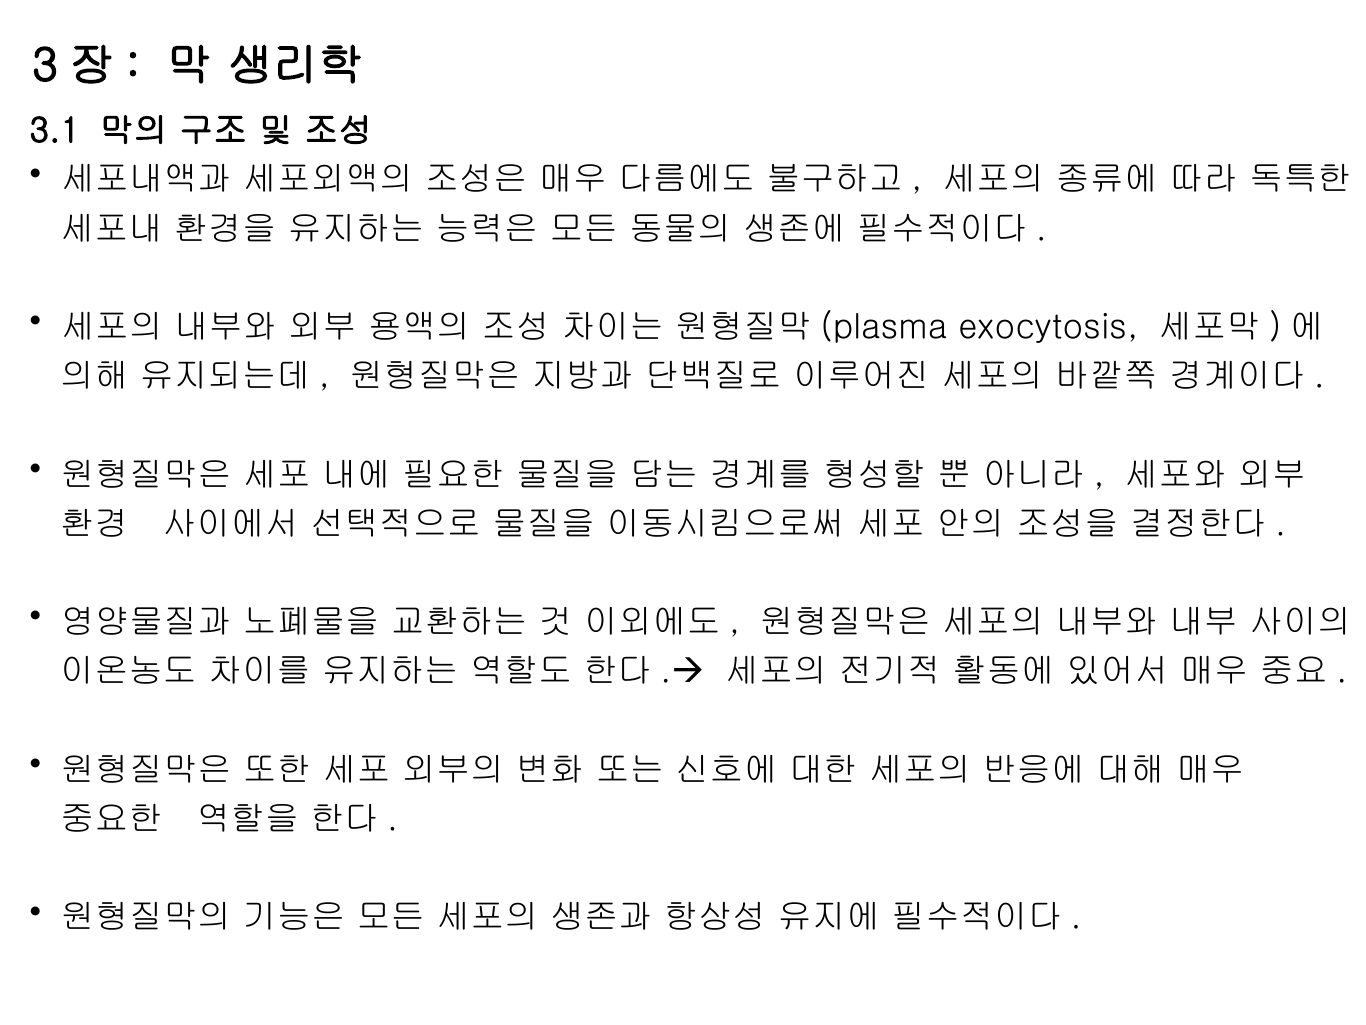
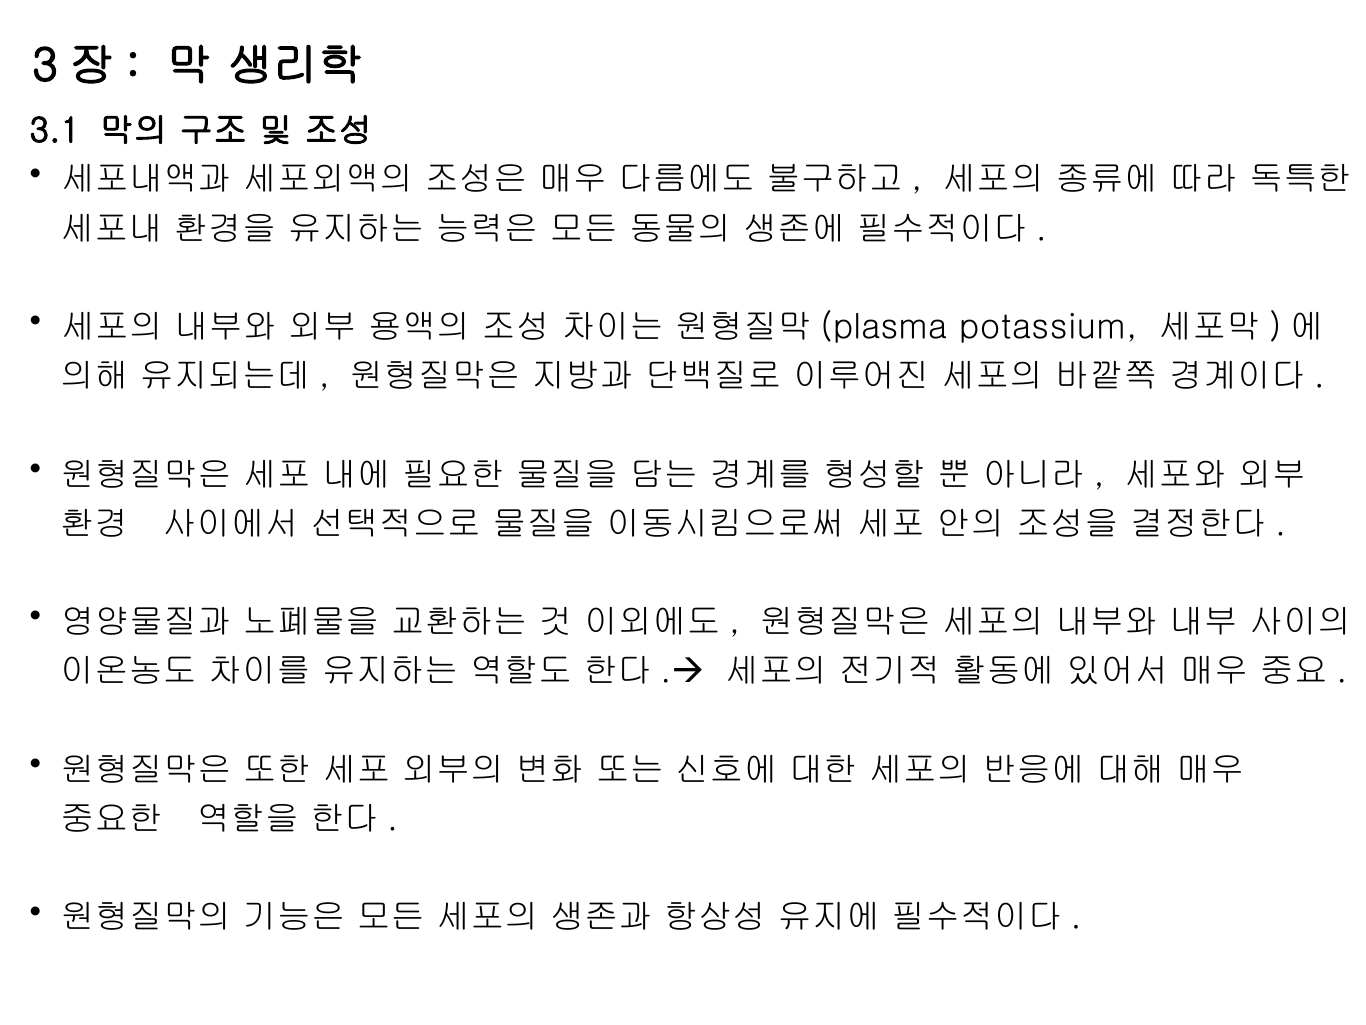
exocytosis: exocytosis -> potassium (1048, 327)
